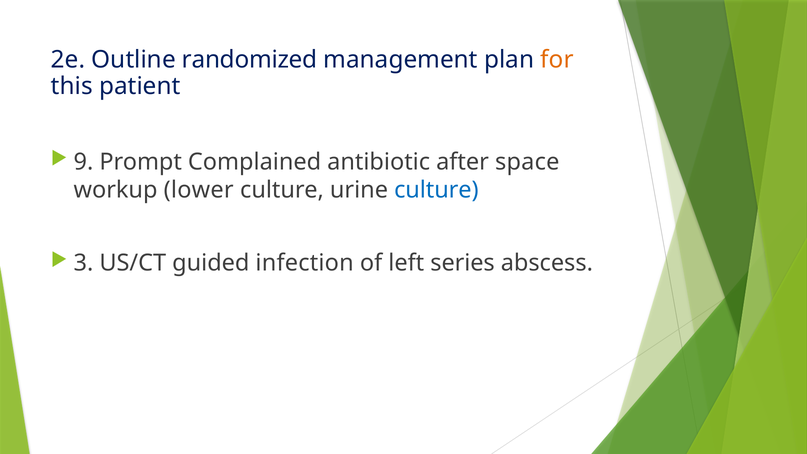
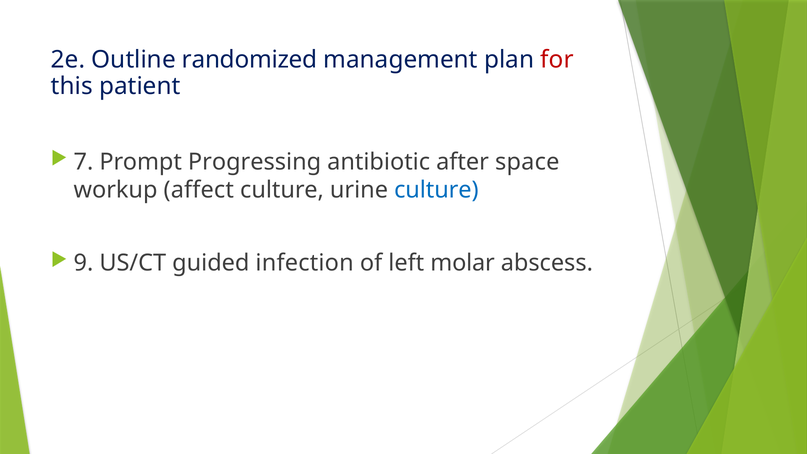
for colour: orange -> red (557, 60)
9: 9 -> 7 (83, 162)
Complained: Complained -> Progressing (255, 162)
lower: lower -> affect (199, 190)
3: 3 -> 9 (83, 263)
series: series -> molar (463, 263)
